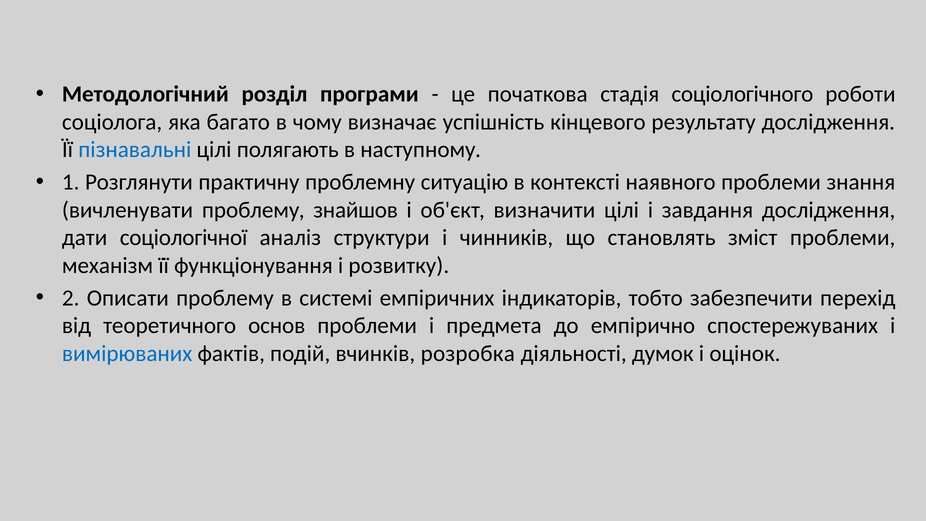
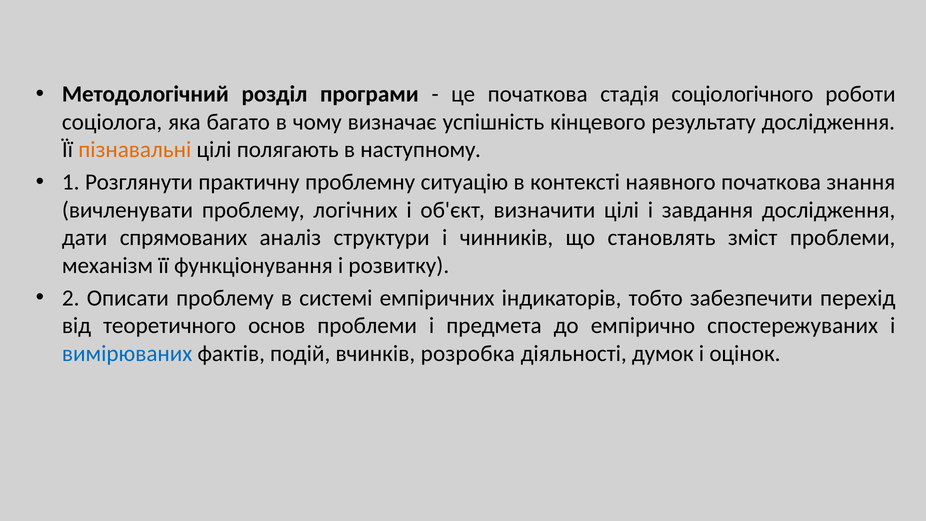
пізнавальні colour: blue -> orange (135, 150)
наявного проблеми: проблеми -> початкова (771, 182)
знайшов: знайшов -> логічних (355, 210)
соціологічної: соціологічної -> спрямованих (184, 238)
